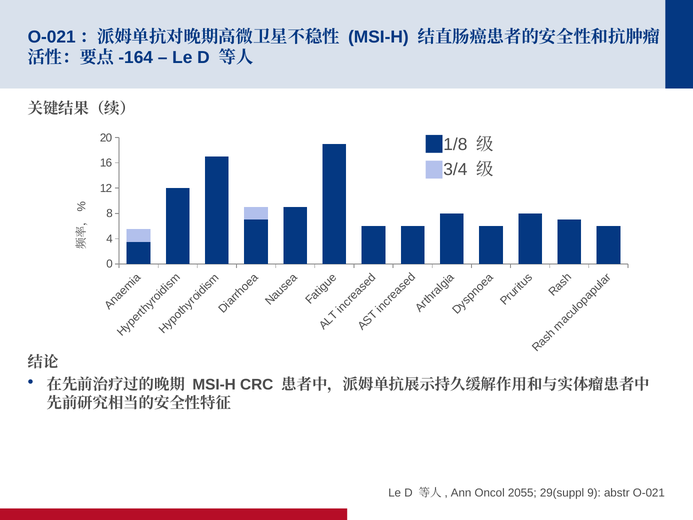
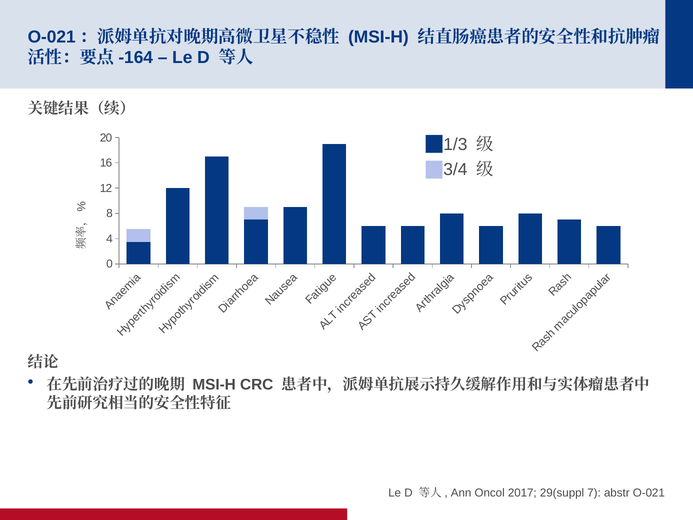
1/8: 1/8 -> 1/3 (455, 144)
2055: 2055 -> 2017 (522, 493)
9: 9 -> 7 (594, 493)
